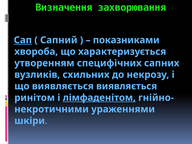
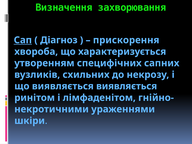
Сапний: Сапний -> Діагноз (59, 40)
показниками: показниками -> прискорення (126, 40)
лімфаденітом underline: present -> none (99, 98)
